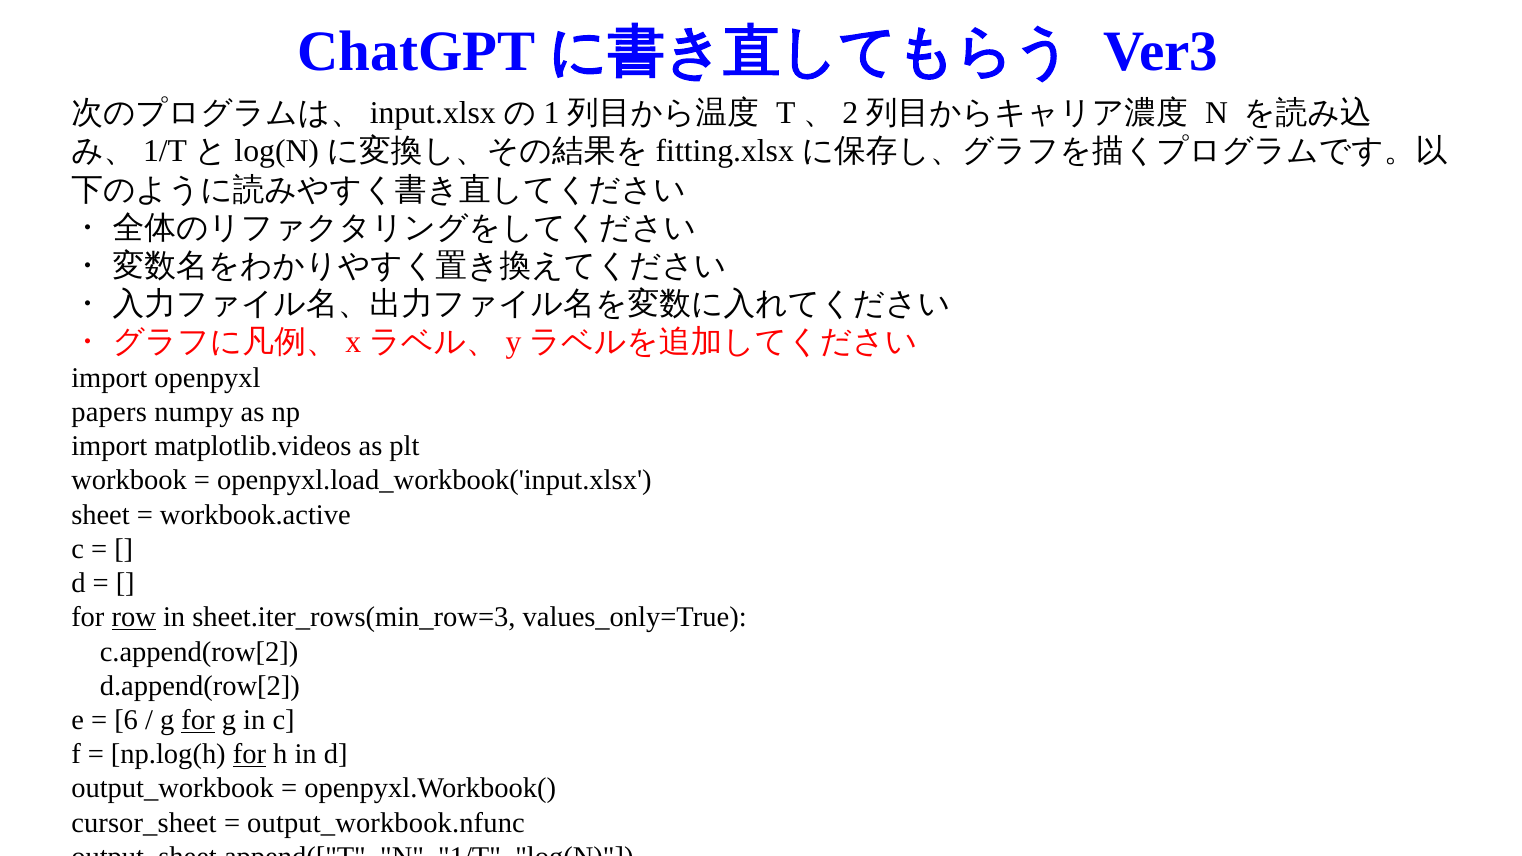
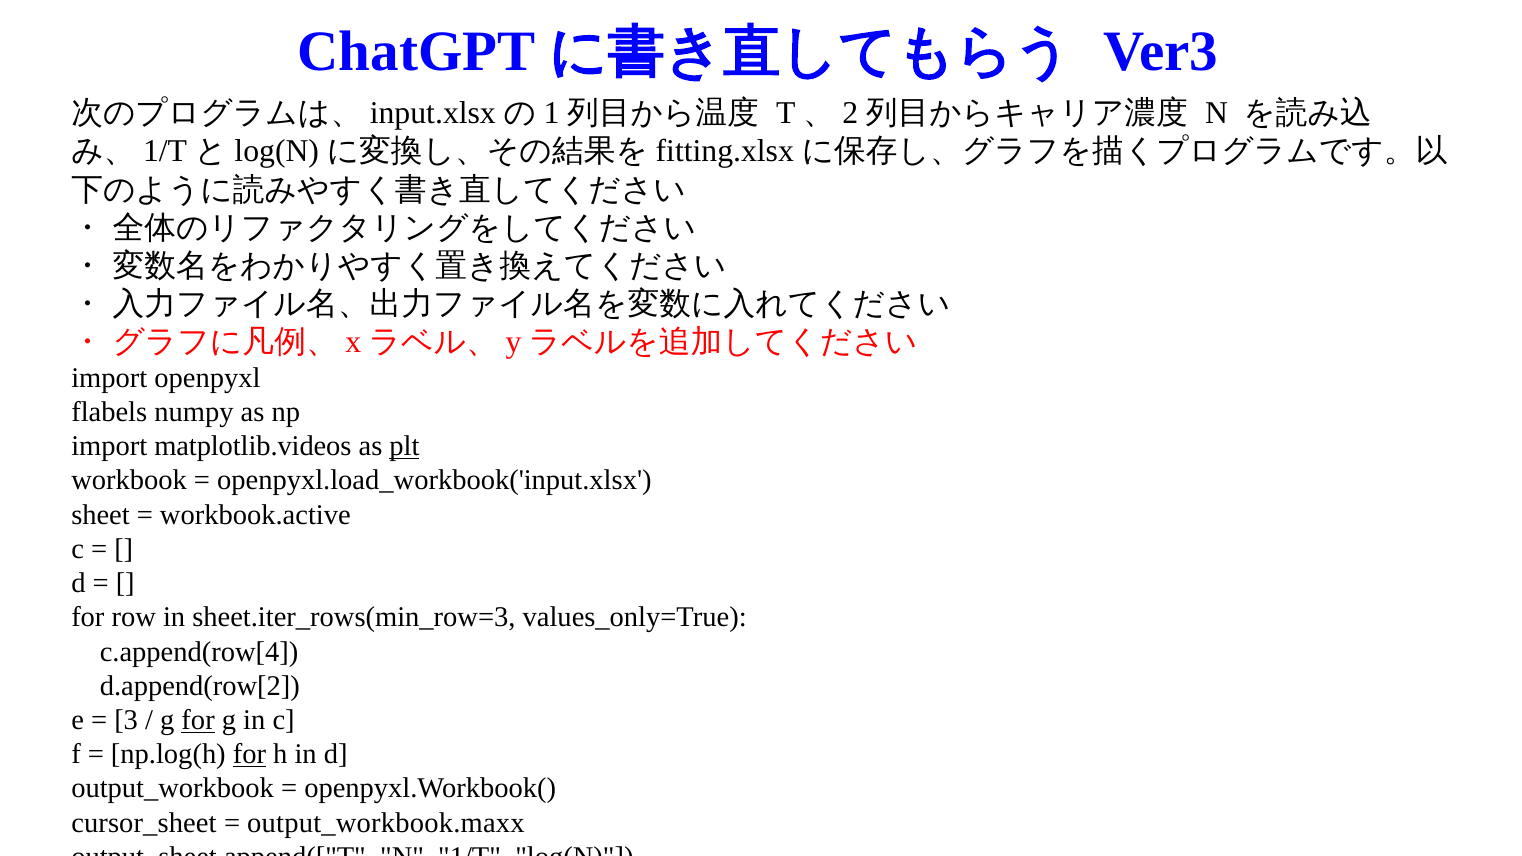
papers: papers -> flabels (109, 412)
plt underline: none -> present (404, 446)
row underline: present -> none (134, 617)
c.append(row[2: c.append(row[2 -> c.append(row[4 (199, 652)
6: 6 -> 3 (126, 720)
output_workbook.nfunc: output_workbook.nfunc -> output_workbook.maxx (386, 823)
